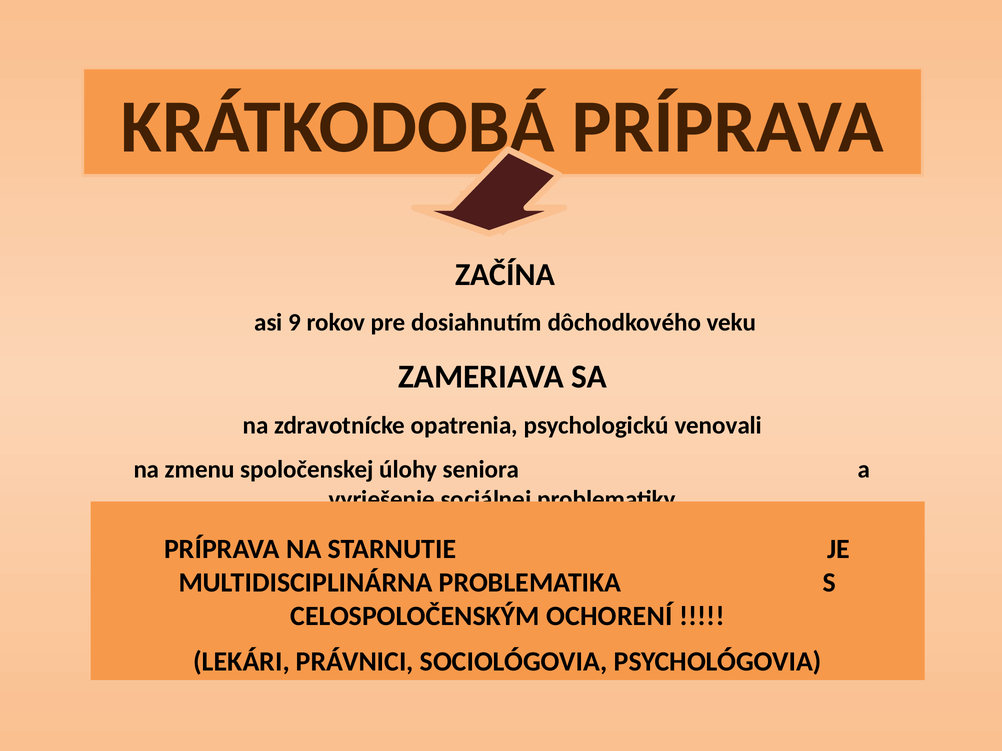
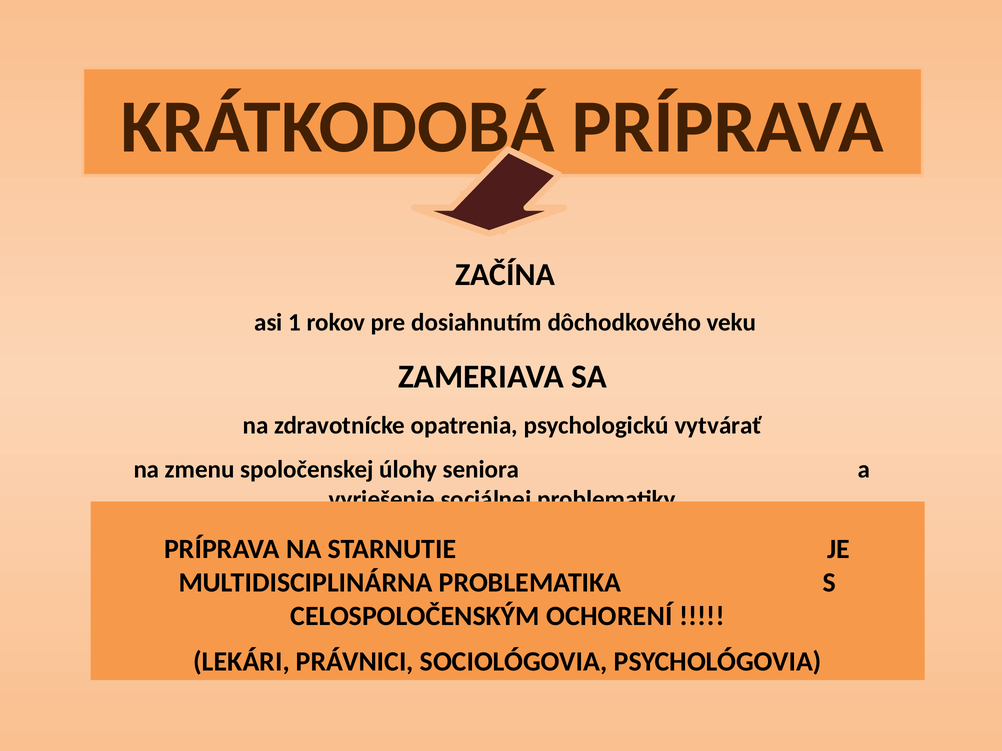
9: 9 -> 1 (295, 323)
venovali: venovali -> vytvárať (718, 426)
